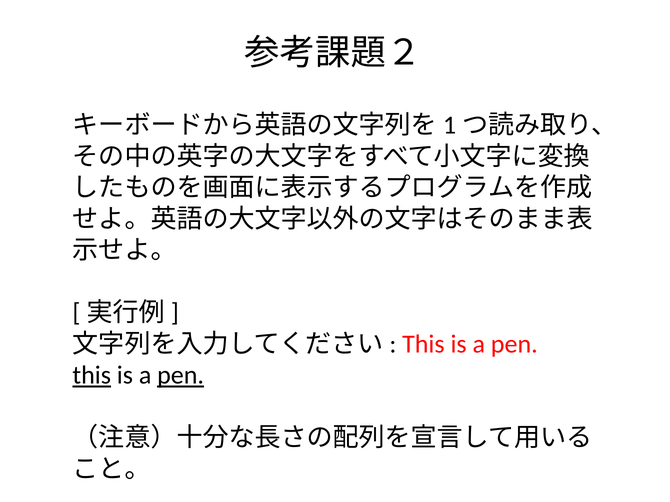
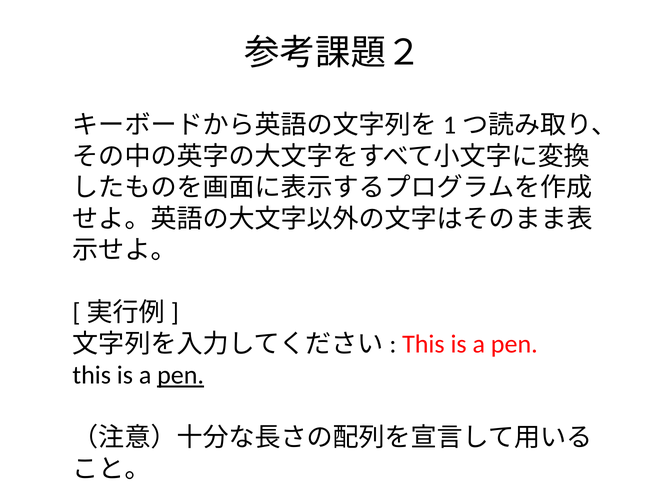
this underline: present -> none (92, 376)
